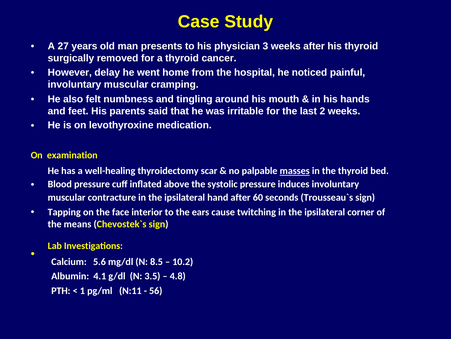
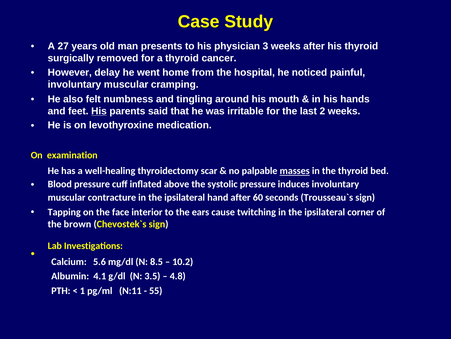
His underline: none -> present (99, 111)
means: means -> brown (78, 224)
56: 56 -> 55 (156, 290)
